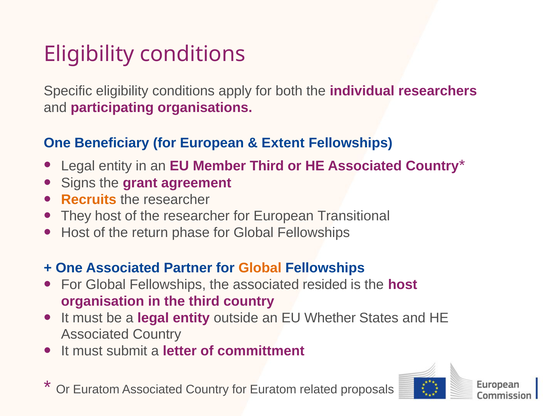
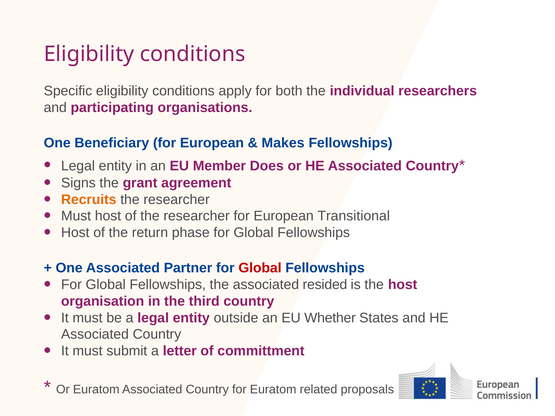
Extent: Extent -> Makes (283, 143)
Member Third: Third -> Does (267, 166)
They: They -> Must (76, 216)
Global colour: orange -> red (260, 268)
